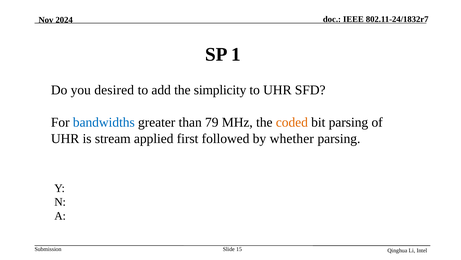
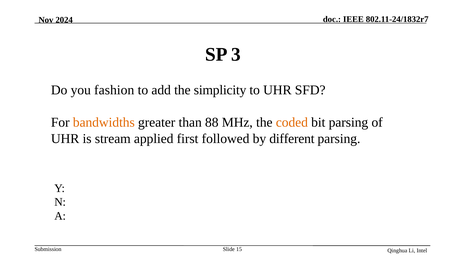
1: 1 -> 3 (236, 54)
desired: desired -> fashion (114, 90)
bandwidths colour: blue -> orange (104, 122)
79: 79 -> 88 (212, 122)
whether: whether -> different (292, 138)
